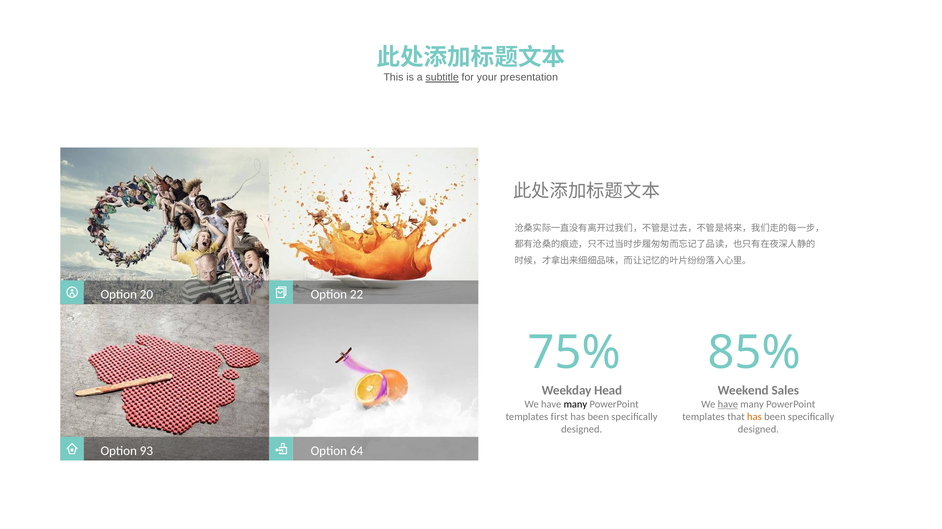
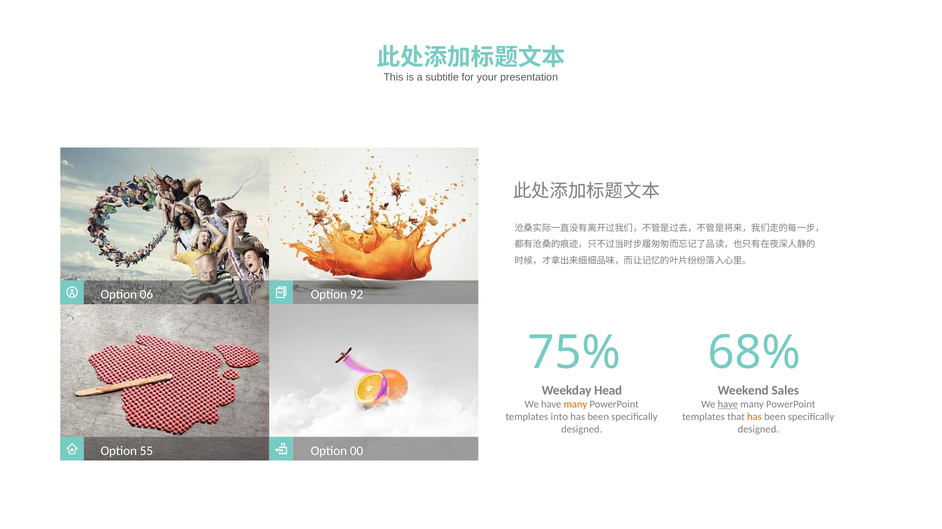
subtitle underline: present -> none (442, 78)
20: 20 -> 06 (146, 295)
22: 22 -> 92 (357, 295)
85%: 85% -> 68% (754, 353)
many colour: black -> orange (575, 405)
first: first -> into (559, 417)
93: 93 -> 55 (146, 451)
64: 64 -> 00 (357, 451)
